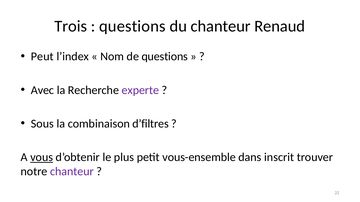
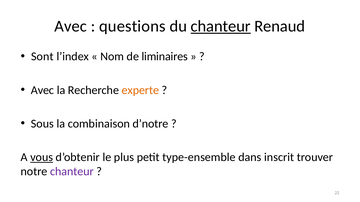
Trois: Trois -> Avec (71, 26)
chanteur underline: none -> present (221, 26)
Peut: Peut -> Sont (42, 57)
de questions: questions -> liminaires (165, 57)
experte colour: purple -> orange (140, 90)
d’filtres: d’filtres -> d’notre (151, 124)
vous-ensemble: vous-ensemble -> type-ensemble (199, 158)
